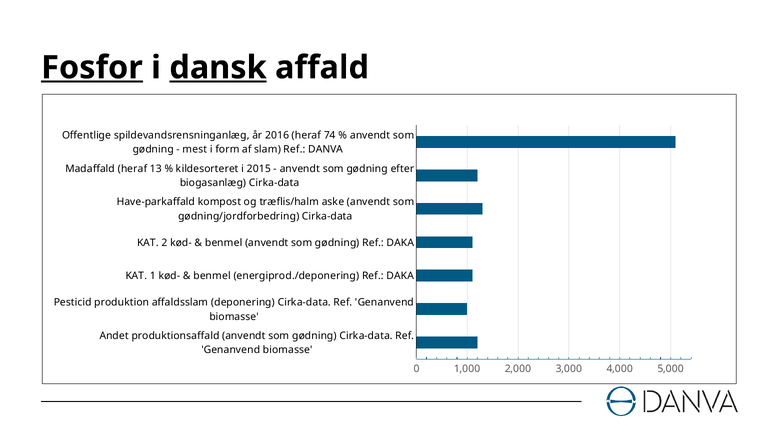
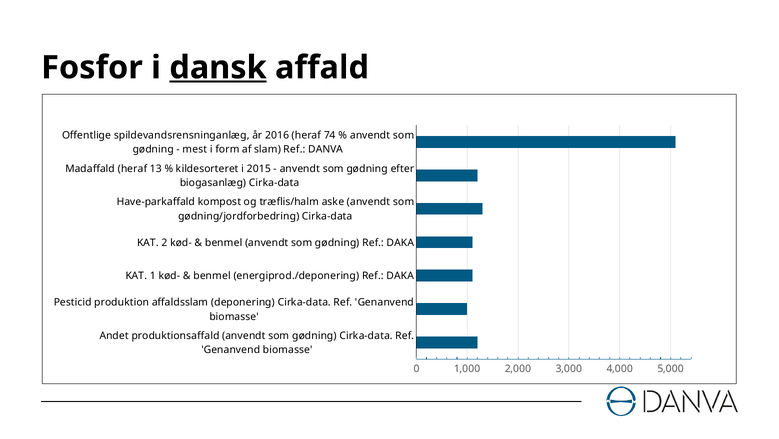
Fosfor underline: present -> none (92, 68)
